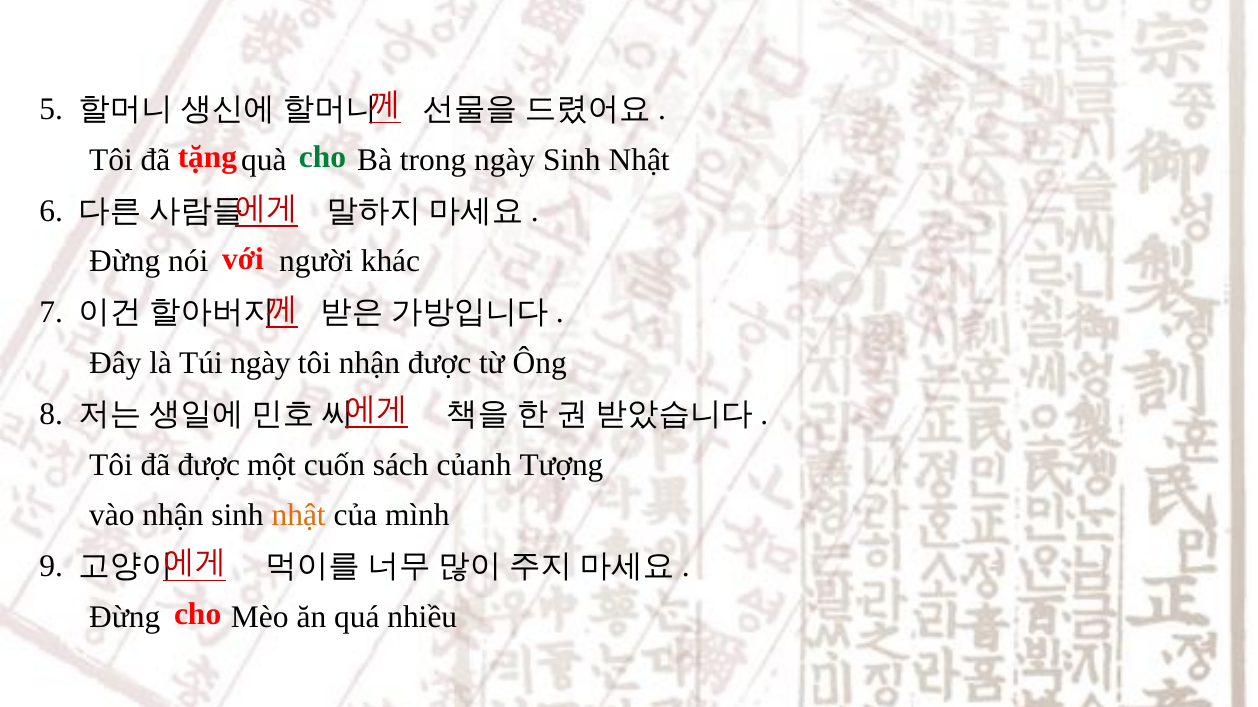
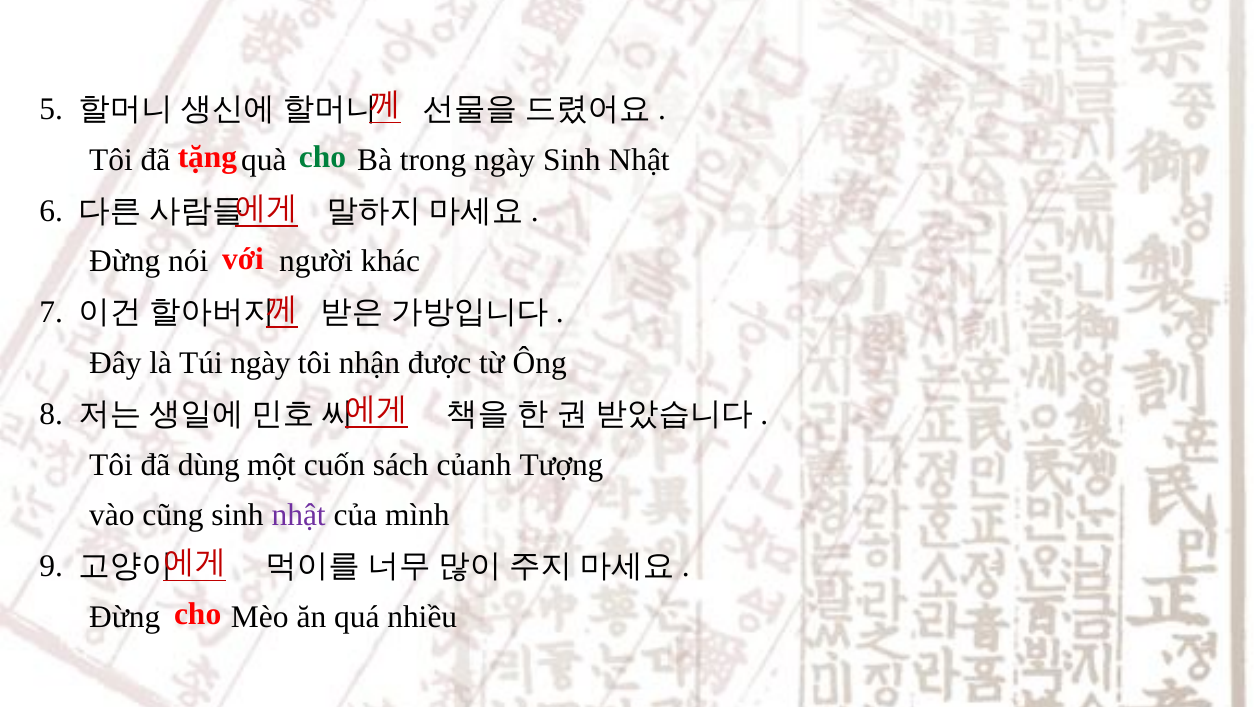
đã được: được -> dùng (209, 465)
vào nhận: nhận -> cũng (173, 516)
nhật colour: orange -> purple (299, 516)
